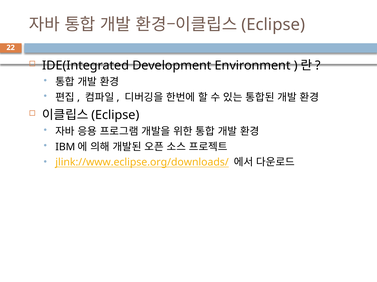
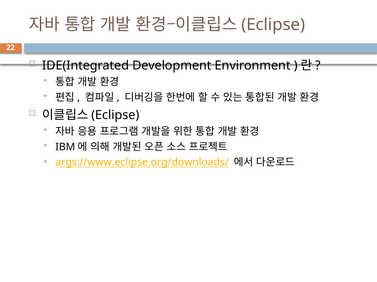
jlink://www.eclipse.org/downloads/: jlink://www.eclipse.org/downloads/ -> args://www.eclipse.org/downloads/ (142, 163)
